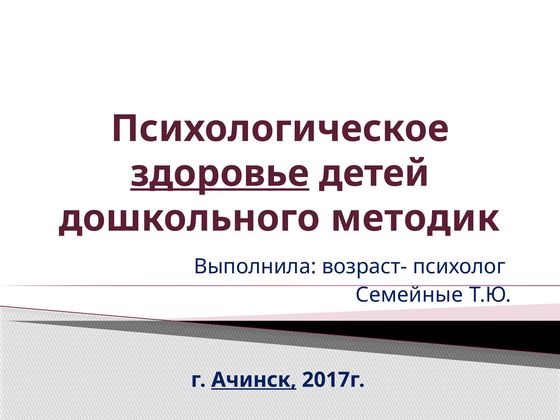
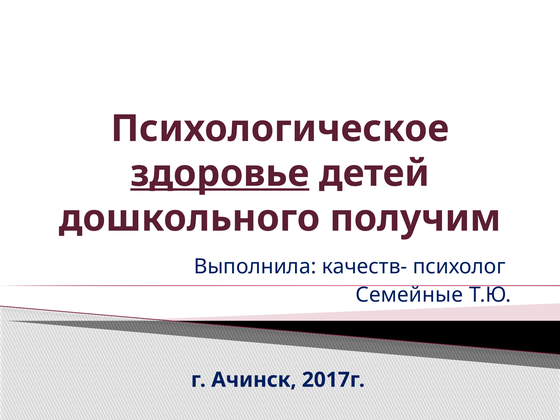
методик: методик -> получим (415, 218)
возраст-: возраст- -> качеств- (365, 267)
Ачинск underline: present -> none (254, 380)
